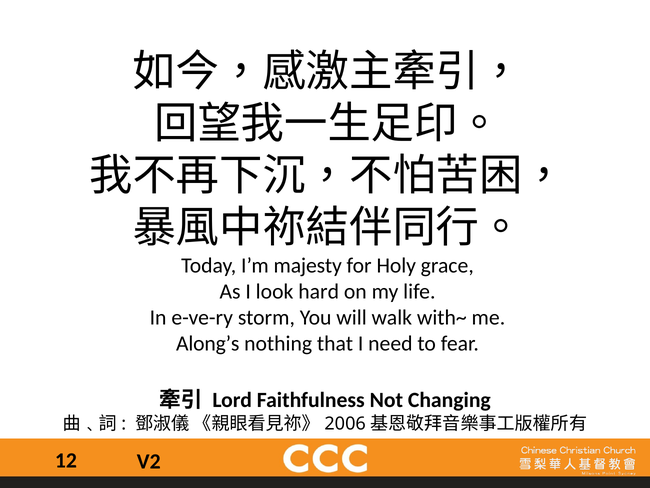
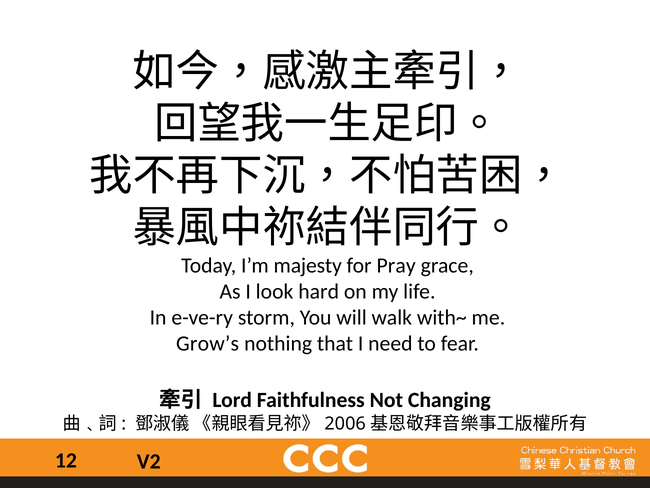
Holy: Holy -> Pray (396, 265)
Along’s: Along’s -> Grow’s (208, 343)
